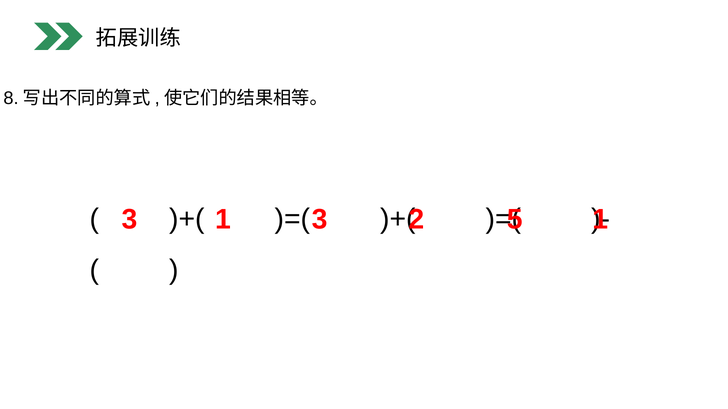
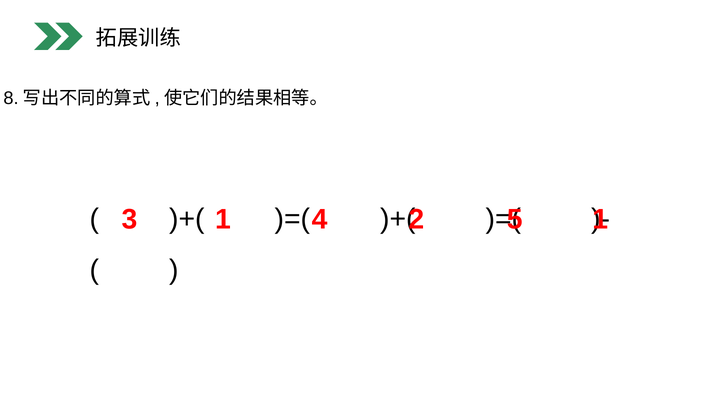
1 3: 3 -> 4 (320, 219)
